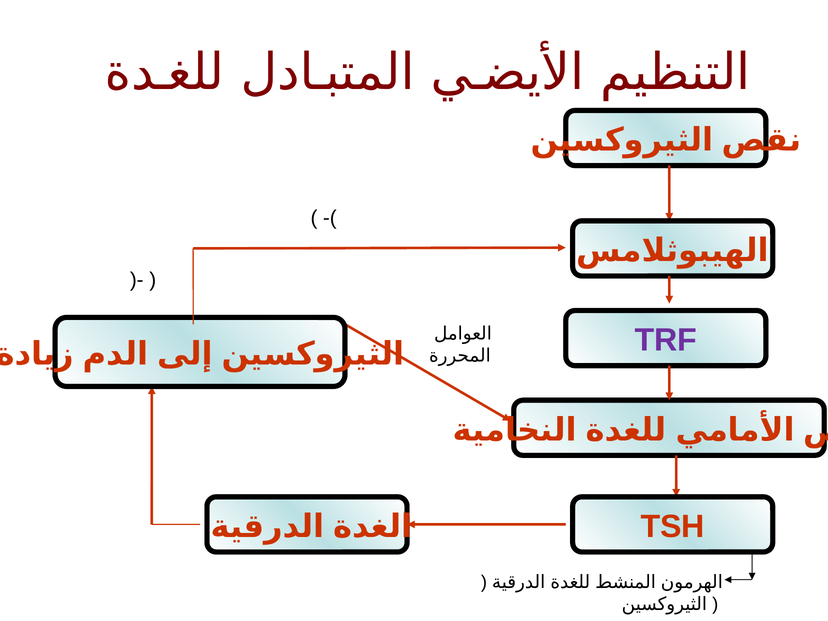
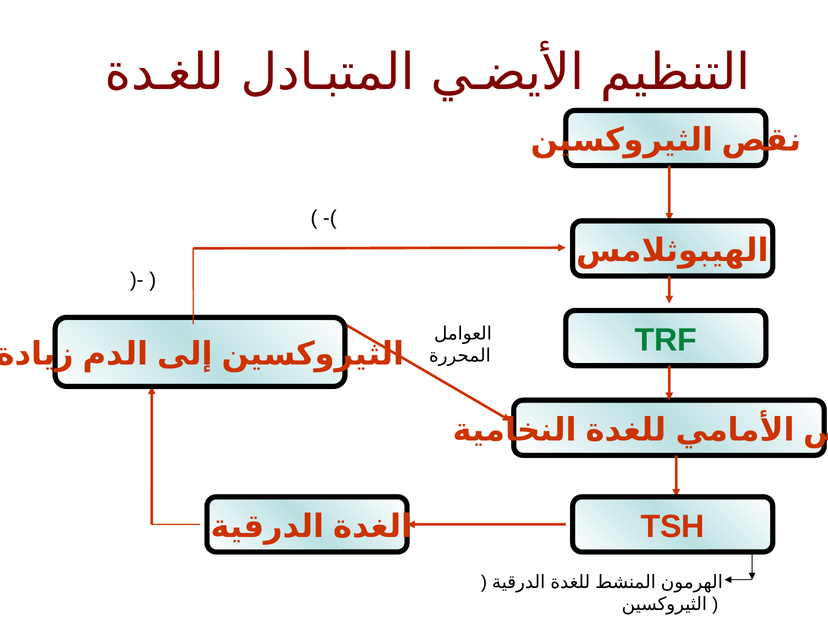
TRF colour: purple -> green (666, 340)
